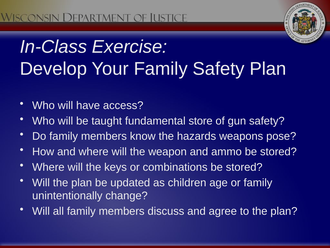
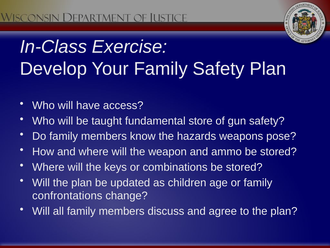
unintentionally: unintentionally -> confrontations (67, 195)
